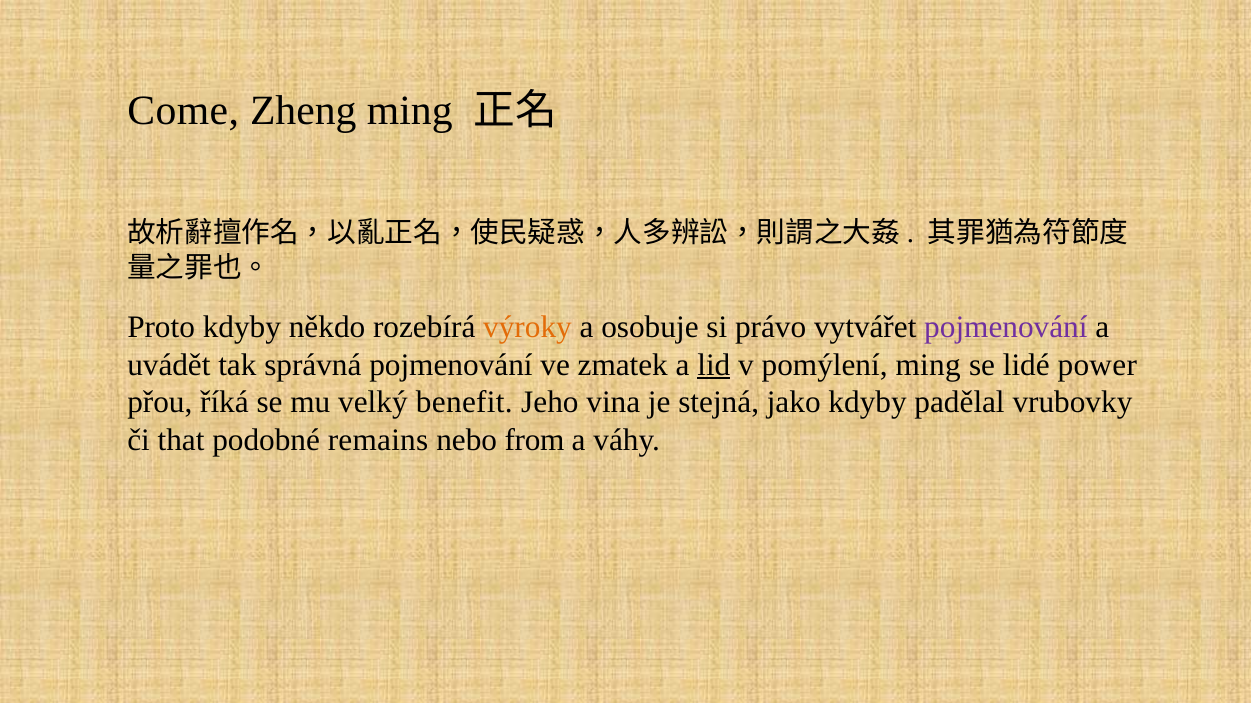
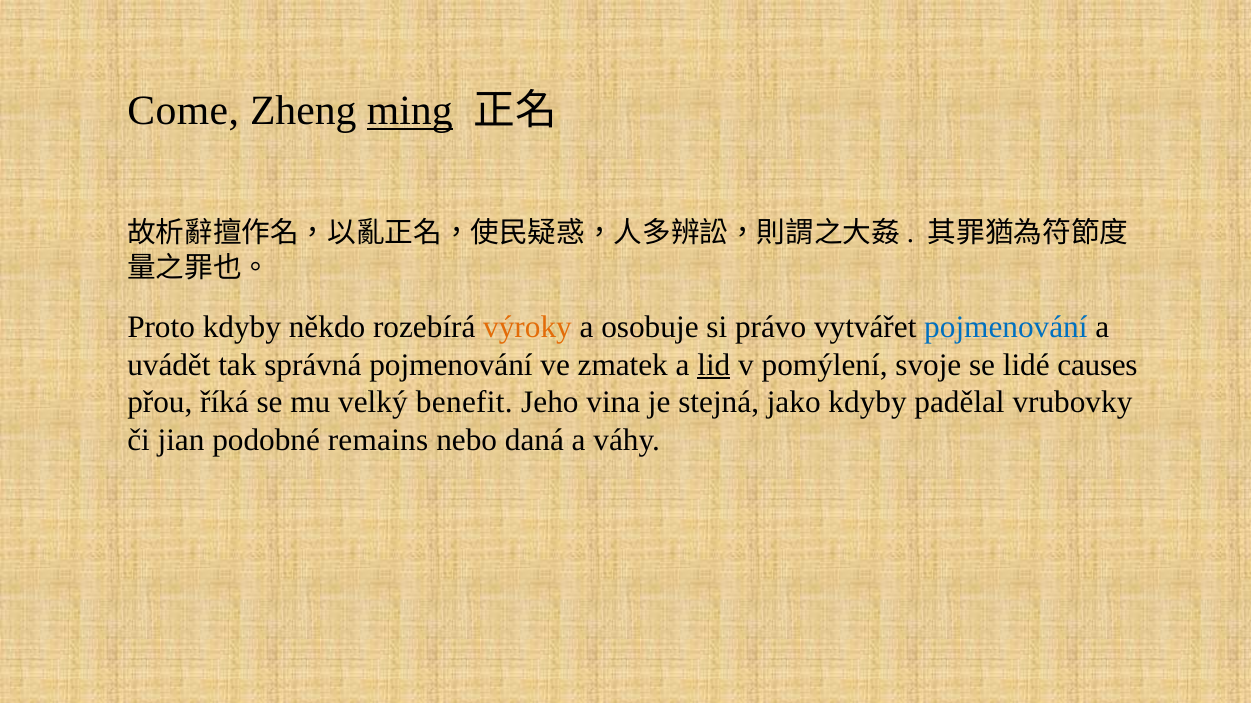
ming underline: none -> present (410, 111)
pojmenování colour: purple -> blue (1006, 328)
pomýlení ming: ming -> svoje (928, 365)
power: power -> causes (1098, 365)
that: that -> jian (181, 440)
from: from -> daná (534, 440)
